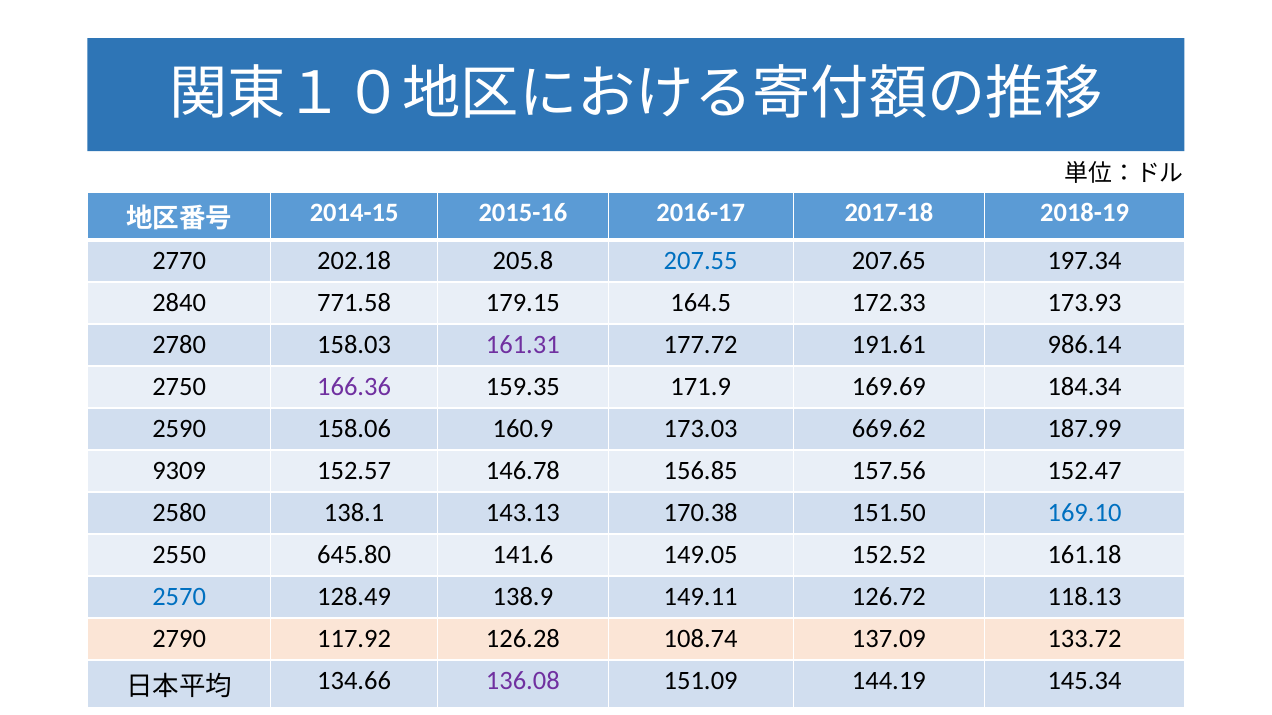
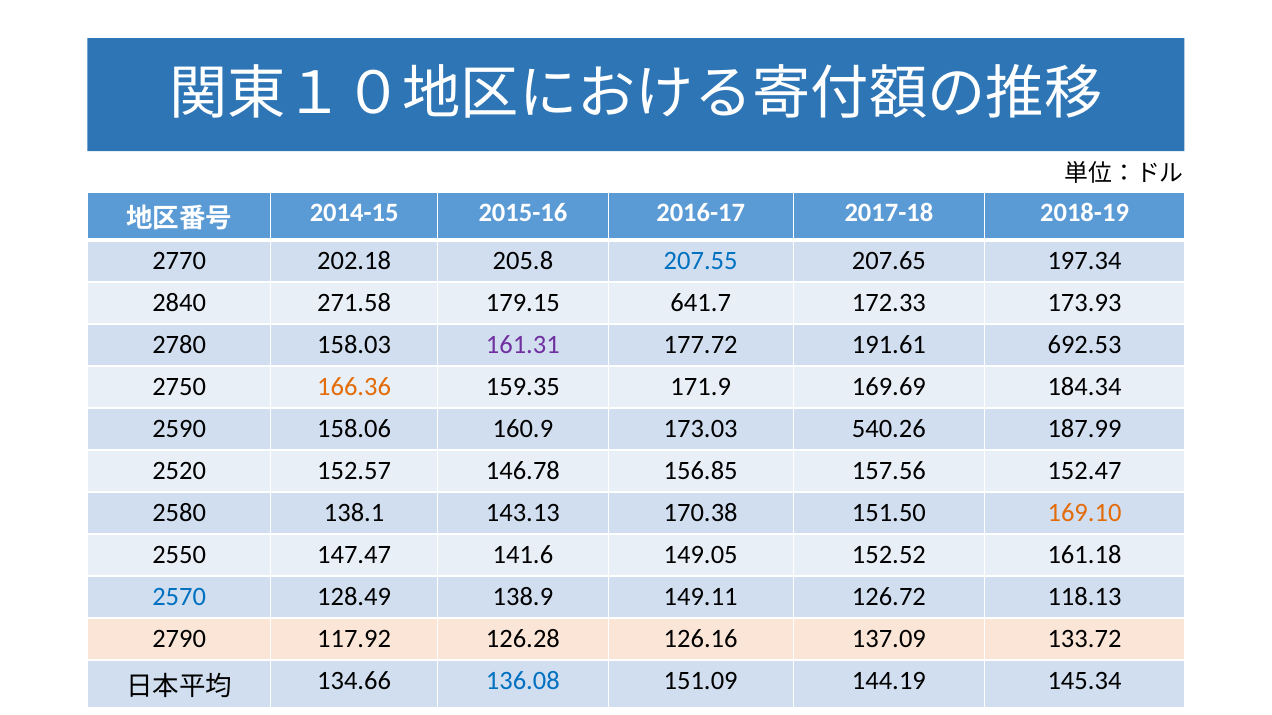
771.58: 771.58 -> 271.58 (354, 303)
164.5: 164.5 -> 641.7 (701, 303)
986.14: 986.14 -> 692.53 (1085, 345)
166.36 colour: purple -> orange (354, 387)
669.62: 669.62 -> 540.26 (889, 430)
9309: 9309 -> 2520 (179, 472)
169.10 colour: blue -> orange (1085, 514)
645.80: 645.80 -> 147.47 (354, 556)
108.74: 108.74 -> 126.16 (701, 640)
136.08 colour: purple -> blue (523, 682)
